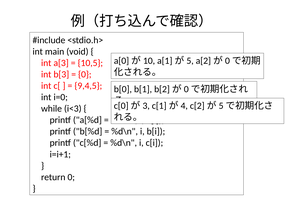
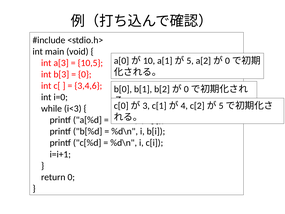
9,4,5: 9,4,5 -> 3,4,6 (88, 86)
